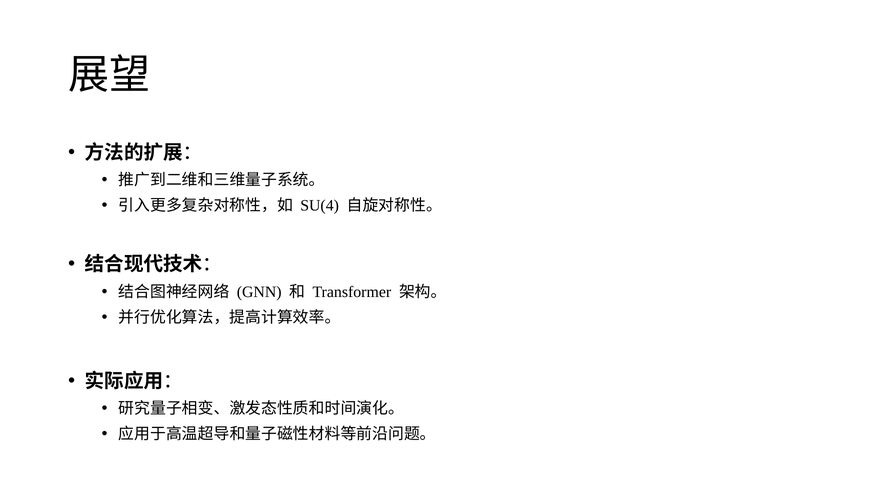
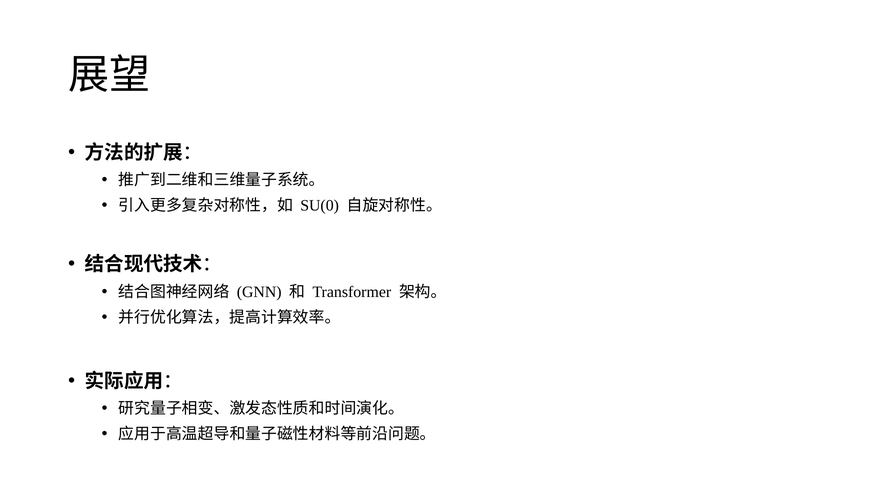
SU(4: SU(4 -> SU(0 (320, 206)
